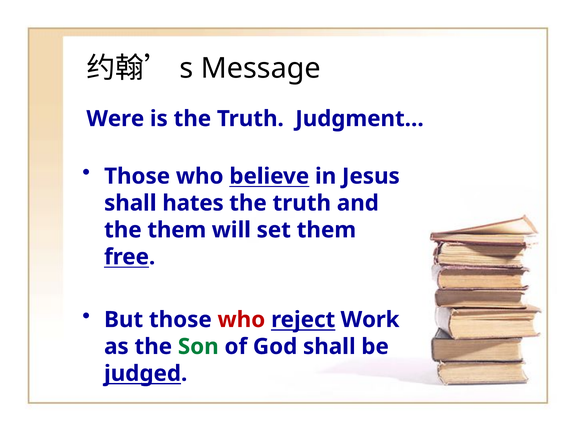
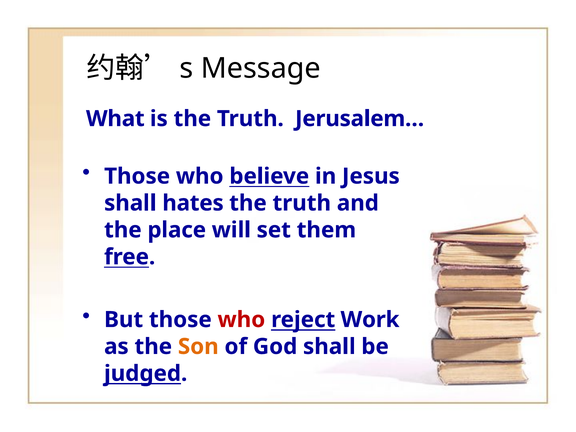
Were: Were -> What (115, 119)
Judgment…: Judgment… -> Jerusalem… (360, 119)
the them: them -> place (177, 230)
Son colour: green -> orange (198, 347)
